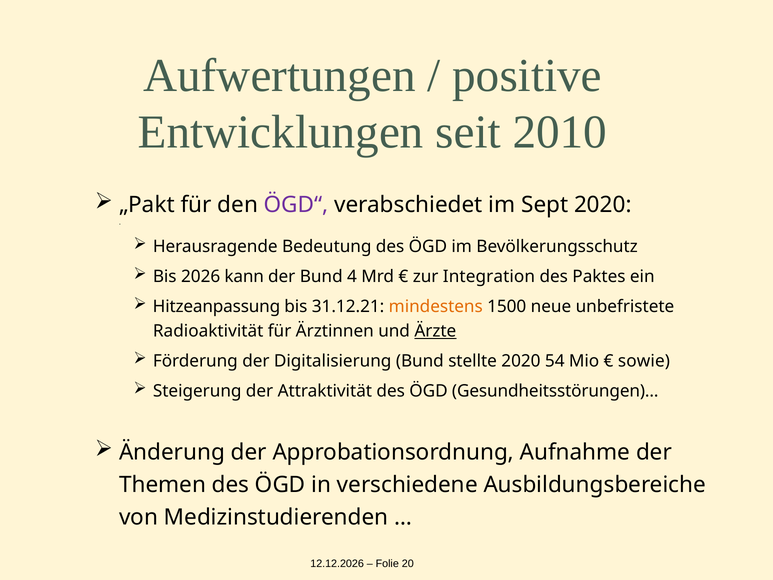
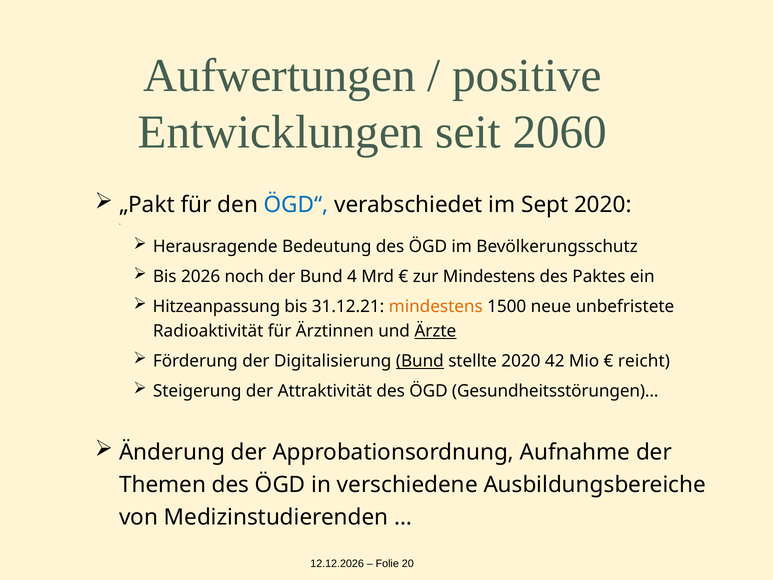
2010: 2010 -> 2060 (560, 132)
ÖGD“ colour: purple -> blue (296, 205)
kann: kann -> noch (244, 276)
zur Integration: Integration -> Mindestens (489, 276)
Bund underline: none -> present (420, 361)
54: 54 -> 42 (555, 361)
sowie: sowie -> reicht (644, 361)
